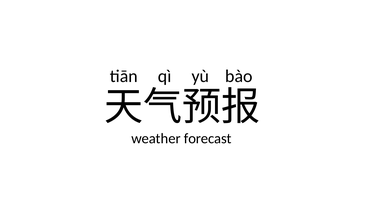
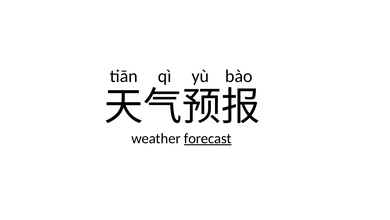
forecast underline: none -> present (208, 138)
